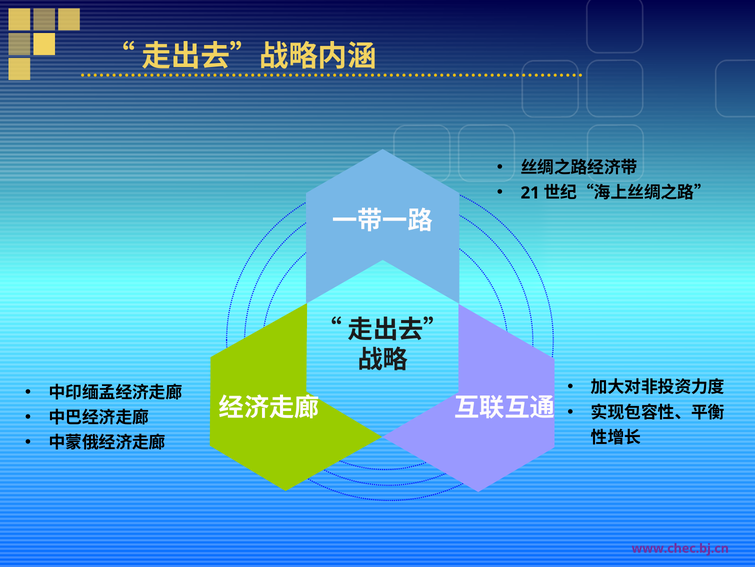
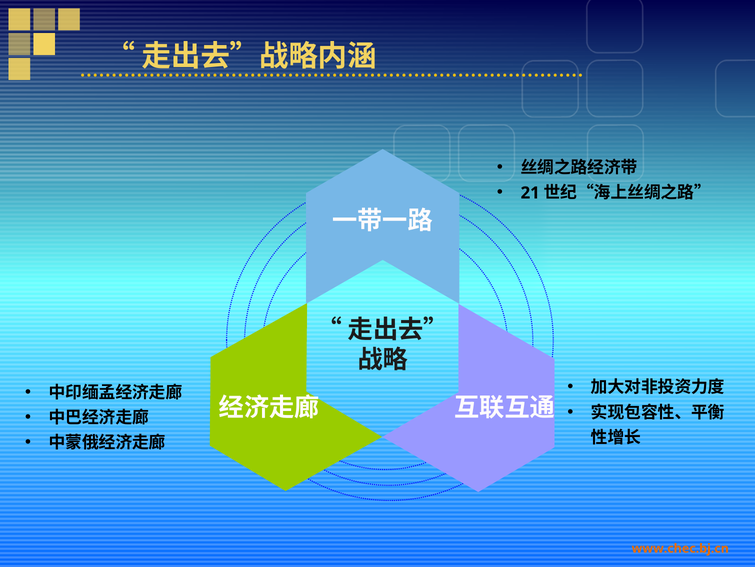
www.chec.bj.cn colour: purple -> orange (680, 548)
